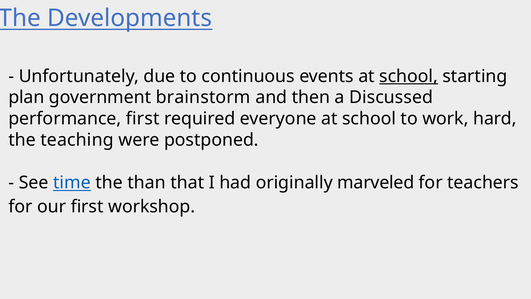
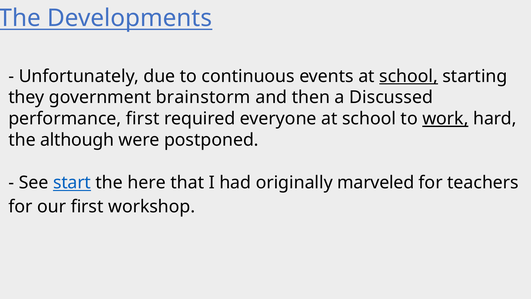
plan: plan -> they (26, 97)
work underline: none -> present (445, 119)
teaching: teaching -> although (77, 140)
time: time -> start (72, 182)
than: than -> here (147, 182)
